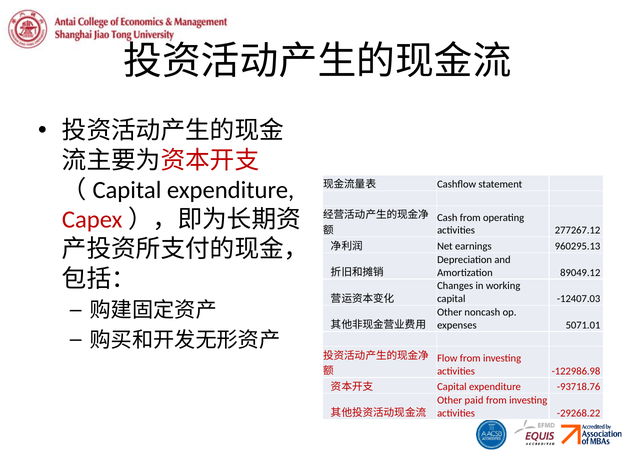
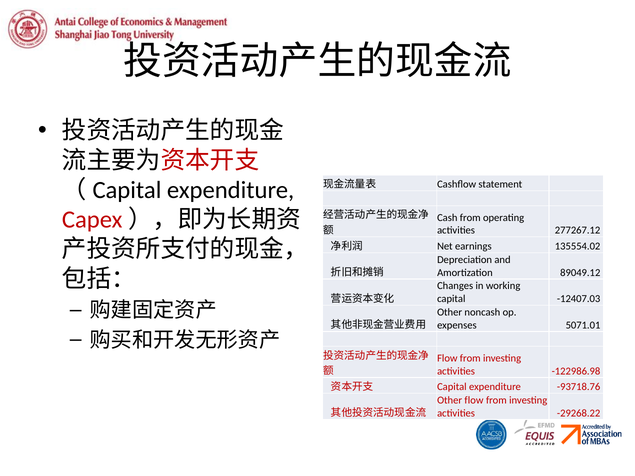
960295.13: 960295.13 -> 135554.02 (578, 246)
Other paid: paid -> flow (474, 401)
